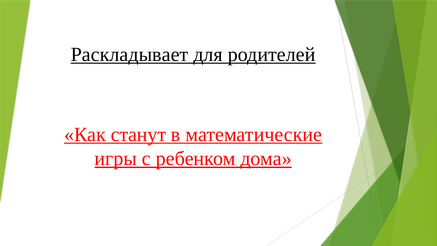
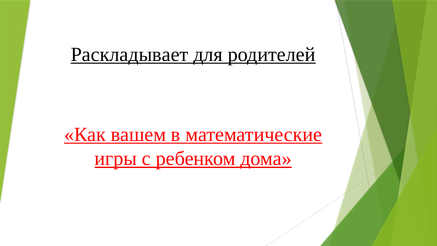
станут: станут -> вашем (138, 134)
